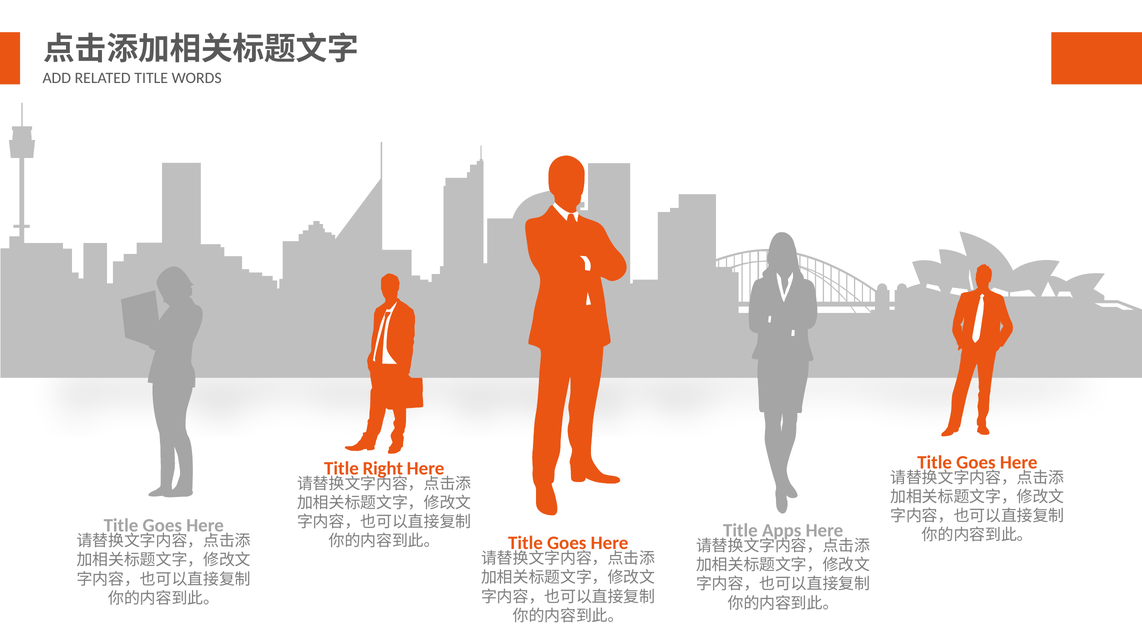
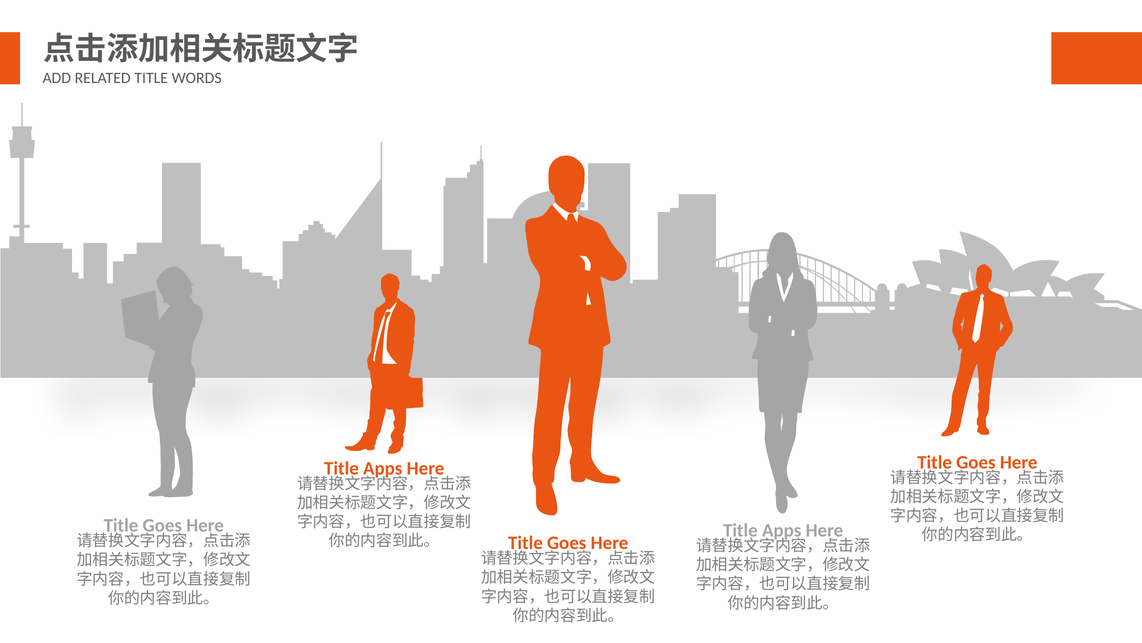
Right: Right -> Apps (383, 468)
